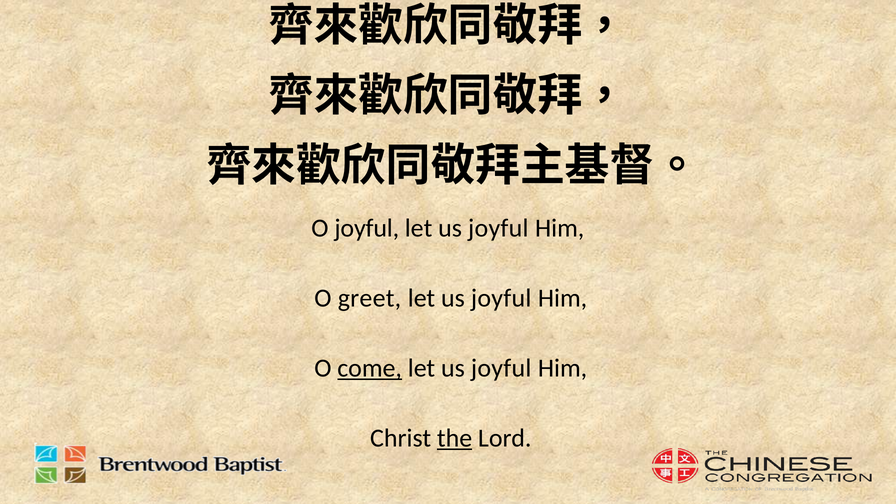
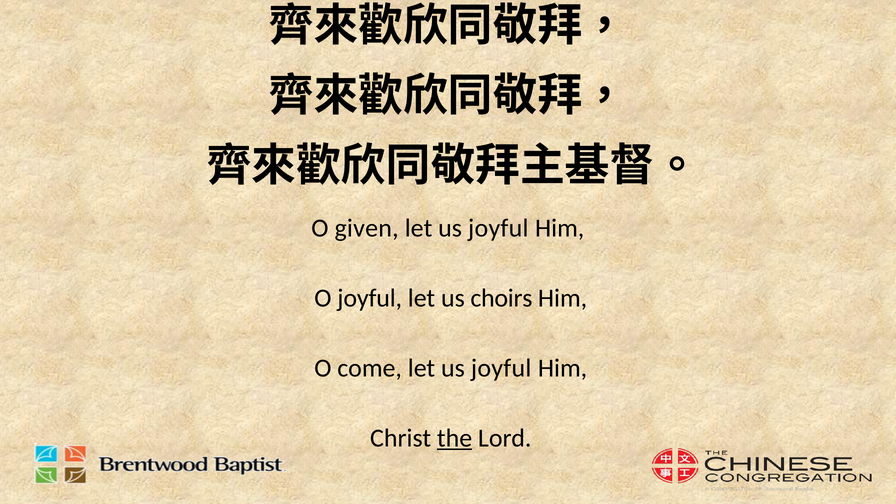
O joyful: joyful -> given (367, 228)
O greet: greet -> joyful (370, 298)
joyful: joyful -> choirs (501, 298)
come underline: present -> none (370, 368)
